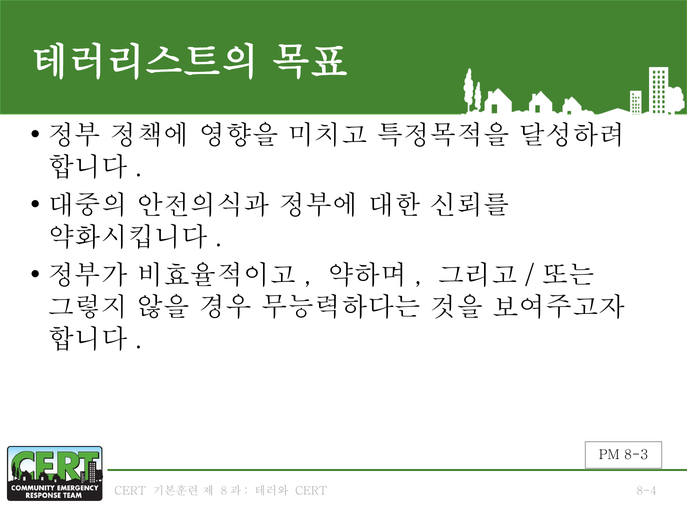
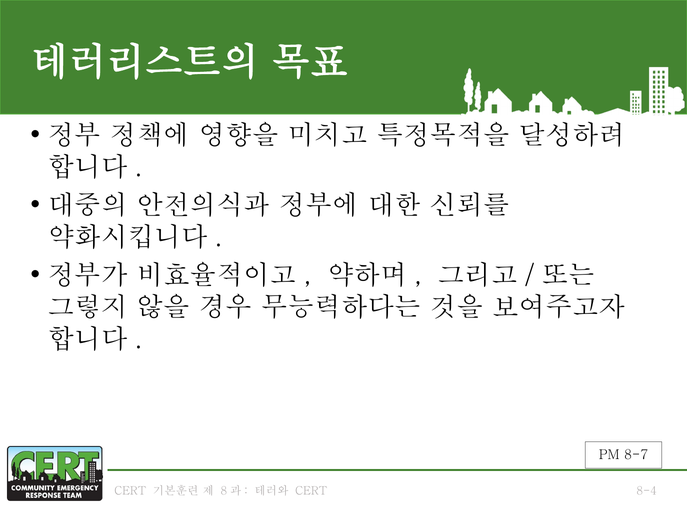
8-3: 8-3 -> 8-7 (636, 455)
